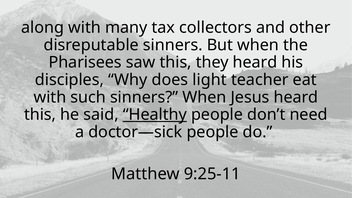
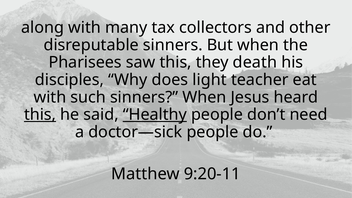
they heard: heard -> death (255, 62)
this underline: none -> present (40, 115)
9:25-11: 9:25-11 -> 9:20-11 (212, 174)
